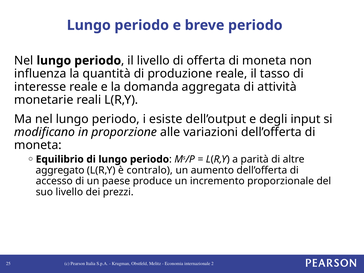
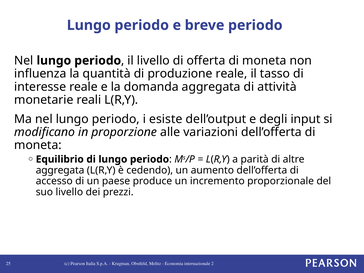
aggregato: aggregato -> aggregata (60, 170)
contralo: contralo -> cedendo (150, 170)
